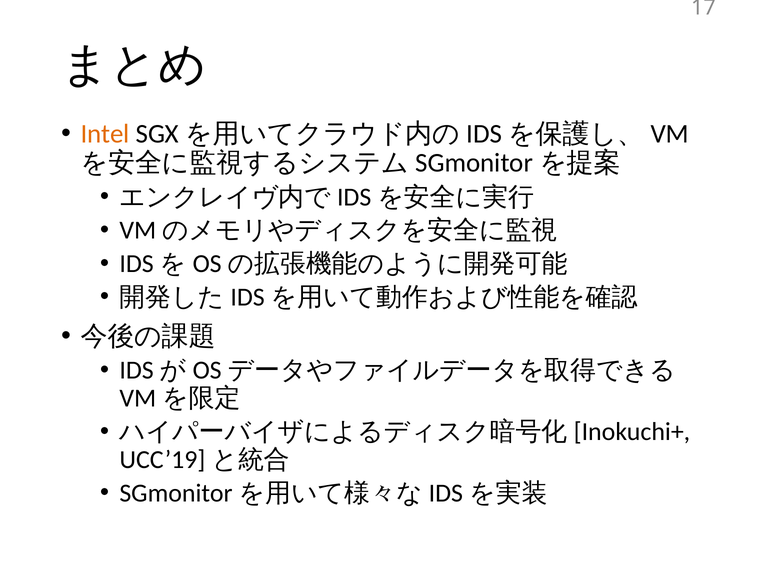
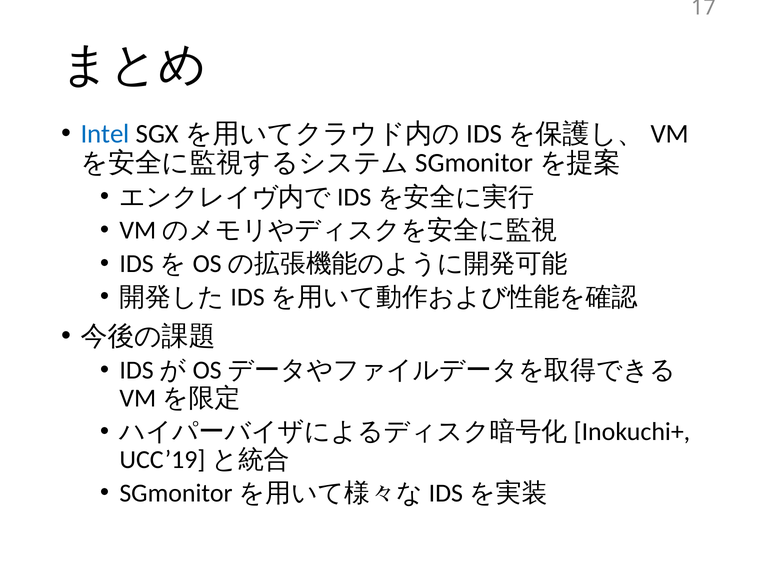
Intel colour: orange -> blue (105, 134)
